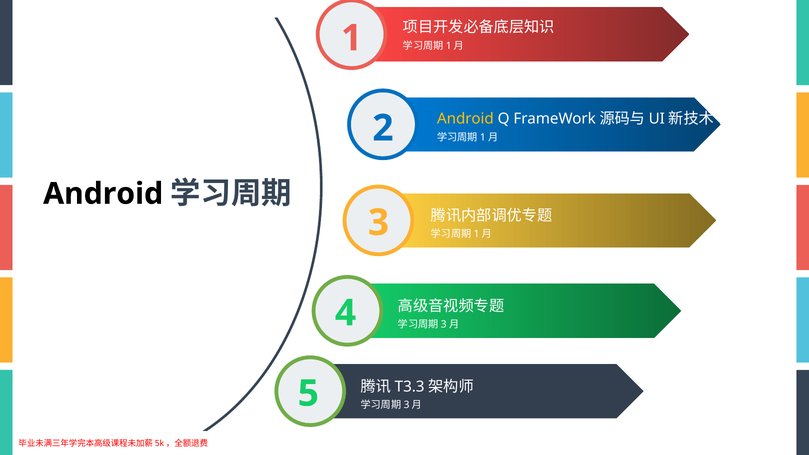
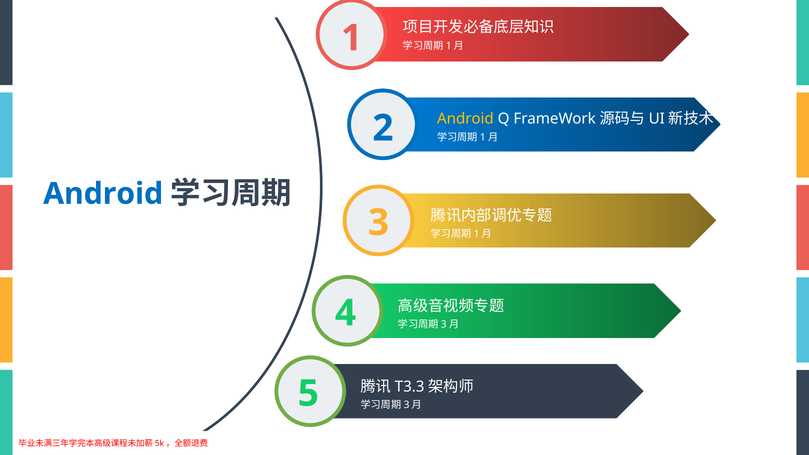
Android colour: black -> blue (103, 194)
